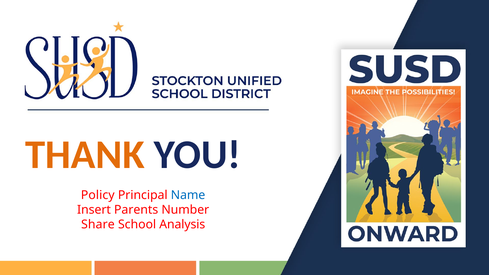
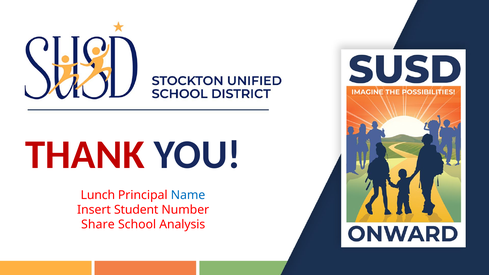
THANK colour: orange -> red (85, 155)
Policy: Policy -> Lunch (98, 195)
Parents: Parents -> Student (136, 210)
